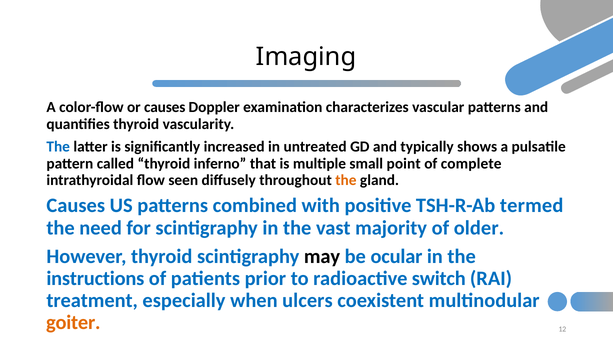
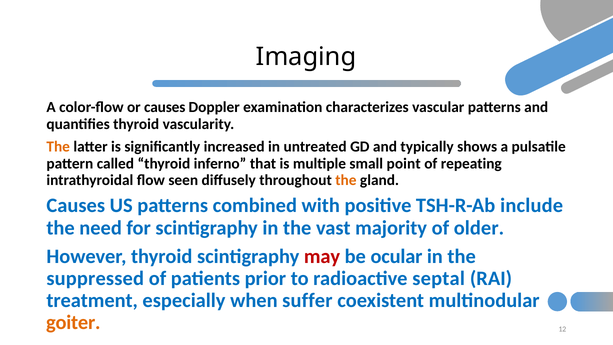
The colour: blue -> orange (58, 147)
complete: complete -> repeating (471, 163)
termed: termed -> include (532, 206)
may colour: black -> red (322, 256)
instructions: instructions -> suppressed (95, 278)
switch: switch -> septal (439, 278)
ulcers: ulcers -> suffer (307, 300)
